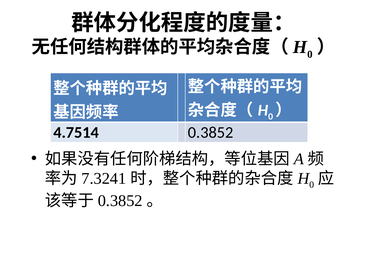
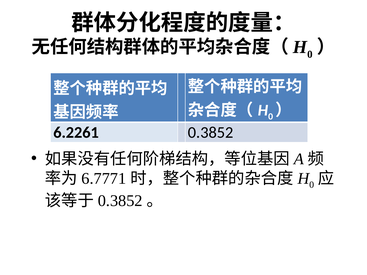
4.7514: 4.7514 -> 6.2261 (76, 133)
7.3241: 7.3241 -> 6.7771 (104, 179)
